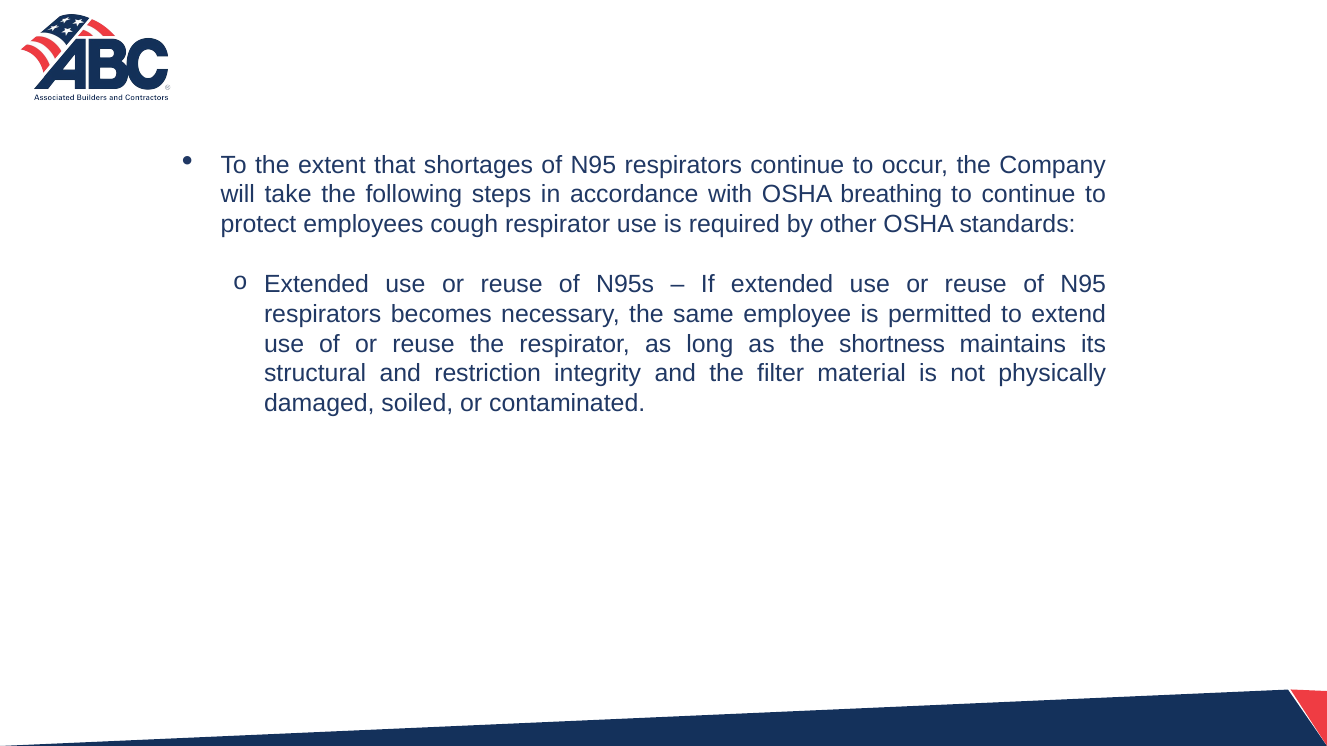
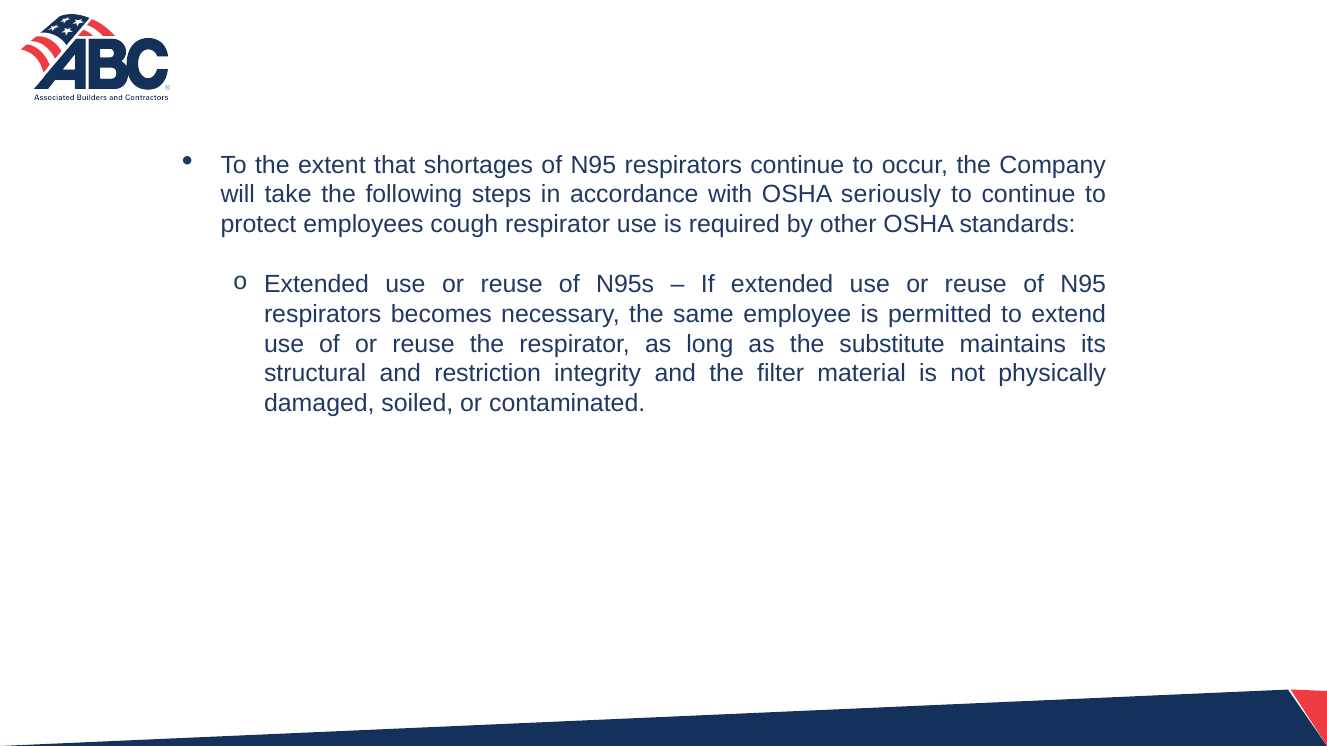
breathing: breathing -> seriously (891, 195)
shortness: shortness -> substitute (892, 344)
